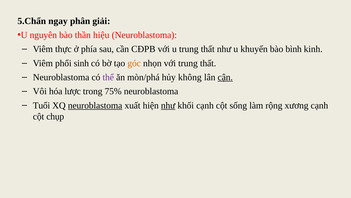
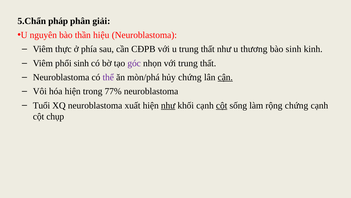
ngay: ngay -> pháp (58, 21)
khuyến: khuyến -> thương (254, 49)
bào bình: bình -> sinh (294, 49)
góc colour: orange -> purple (134, 63)
hủy không: không -> chứng (190, 77)
hóa lược: lược -> hiện (73, 91)
75%: 75% -> 77% (113, 91)
neuroblastoma underline: present -> none (95, 105)
cột underline: none -> present (222, 105)
rộng xương: xương -> chứng (297, 105)
